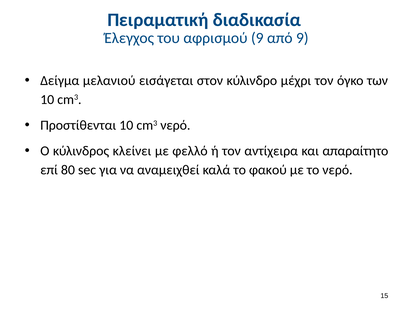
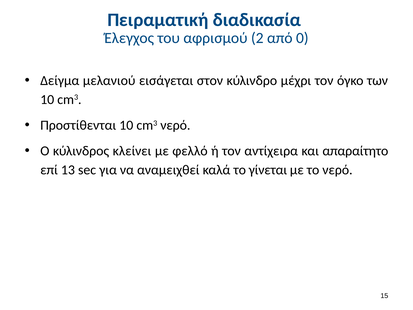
αφρισμού 9: 9 -> 2 (257, 38)
από 9: 9 -> 0 (302, 38)
80: 80 -> 13 (68, 170)
φακού: φακού -> γίνεται (268, 170)
